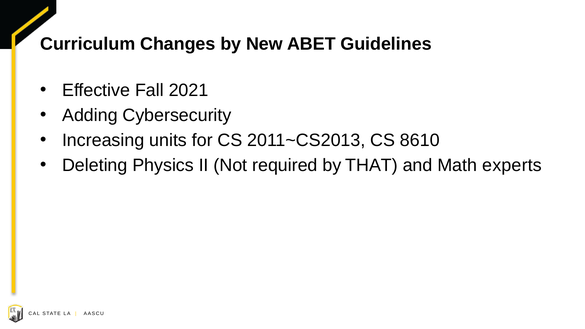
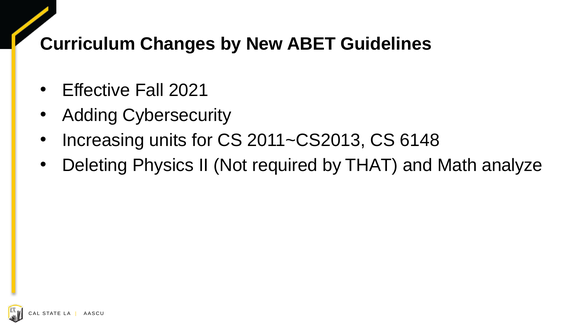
8610: 8610 -> 6148 (420, 140)
experts: experts -> analyze (512, 165)
